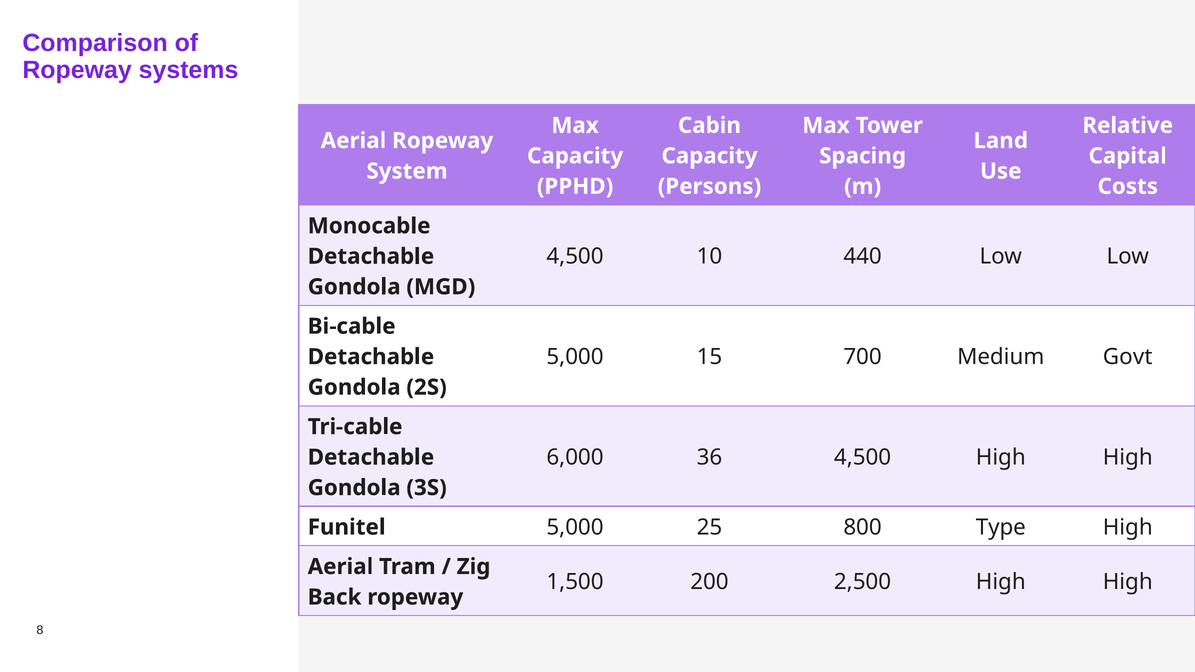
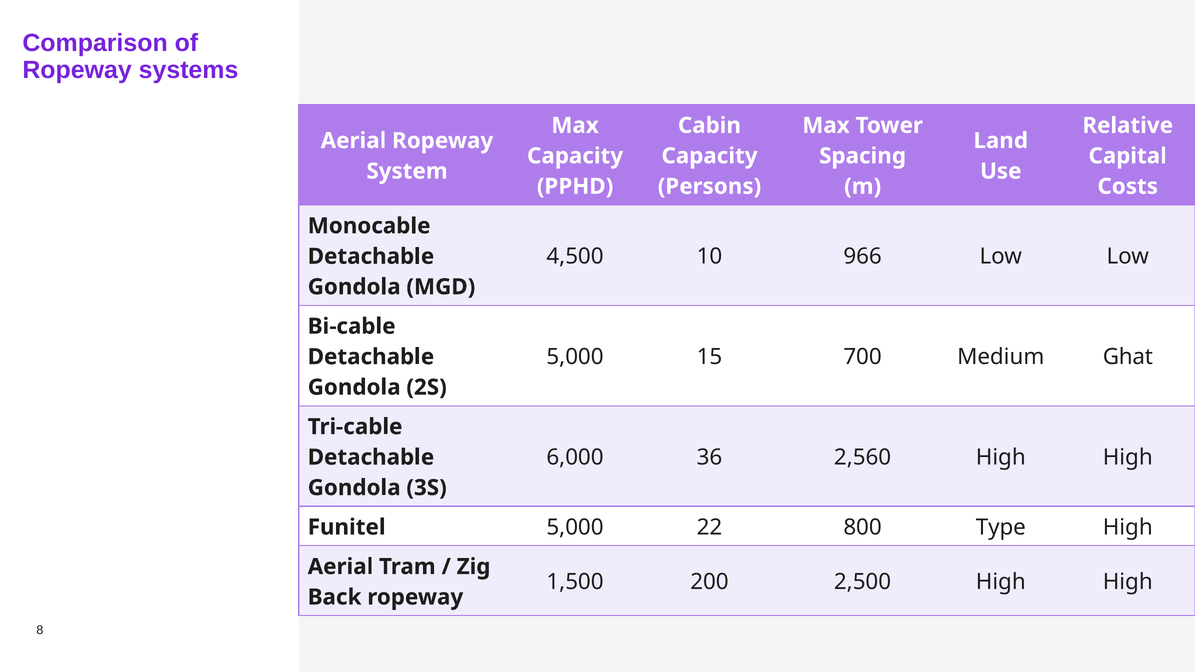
440: 440 -> 966 (863, 256)
Govt: Govt -> Ghat (1128, 357)
36 4,500: 4,500 -> 2,560 (863, 457)
25: 25 -> 22 (710, 527)
